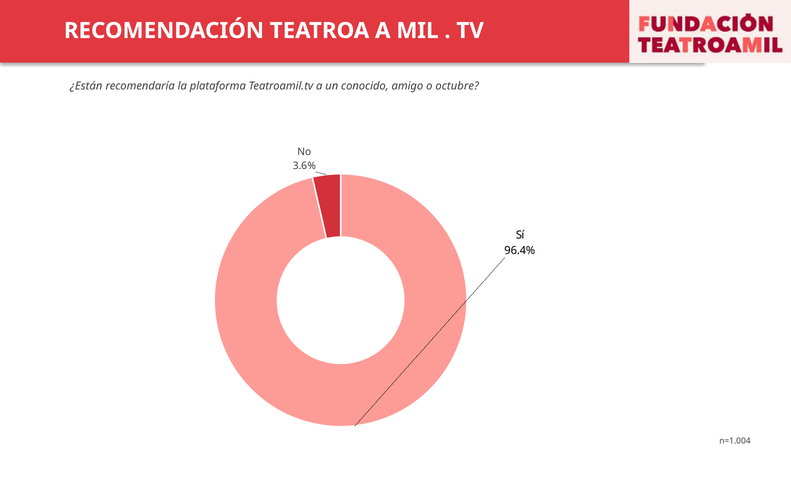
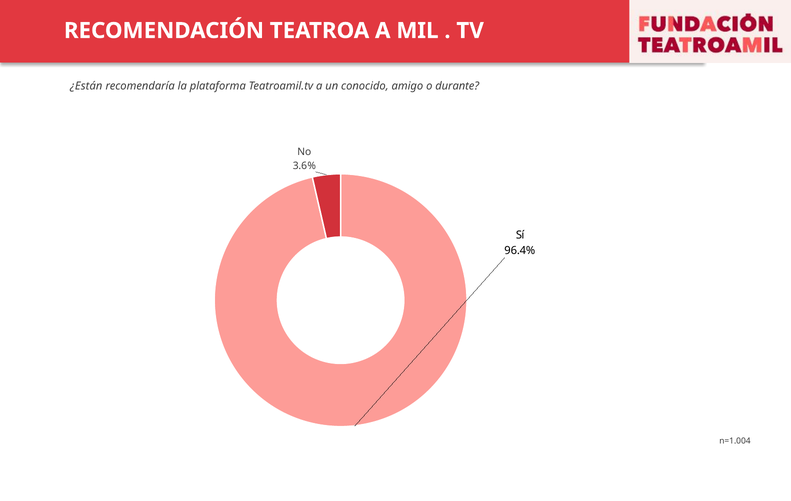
octubre: octubre -> durante (457, 86)
